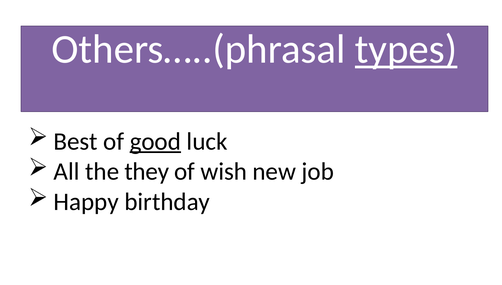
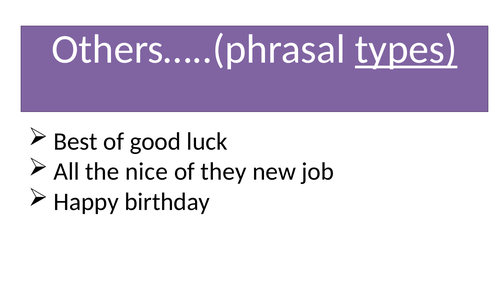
good underline: present -> none (155, 141)
they: they -> nice (147, 171)
wish: wish -> they (224, 171)
